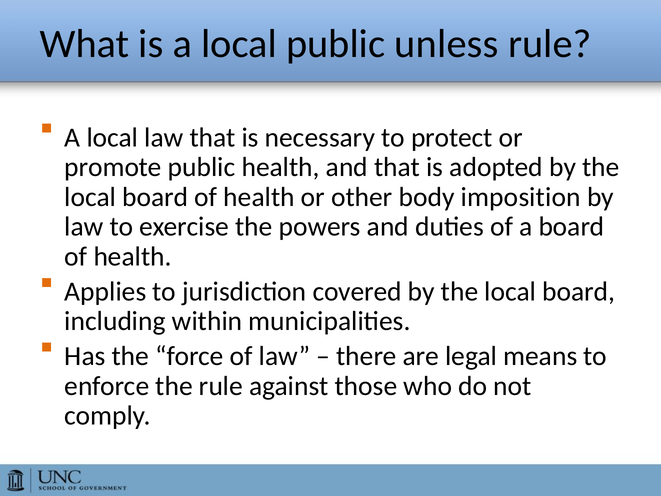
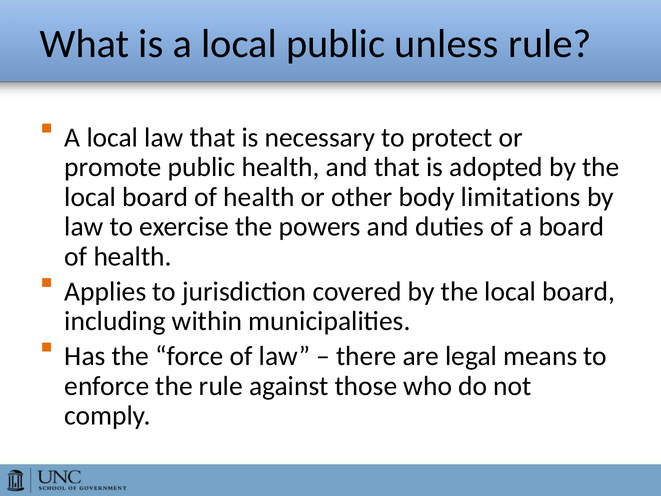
imposition: imposition -> limitations (521, 197)
